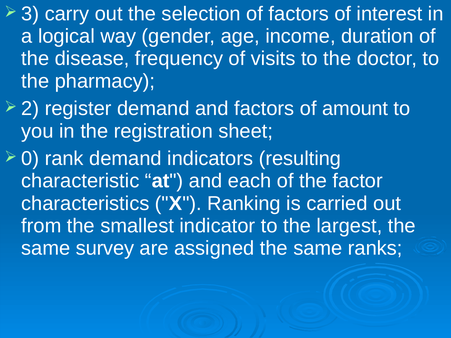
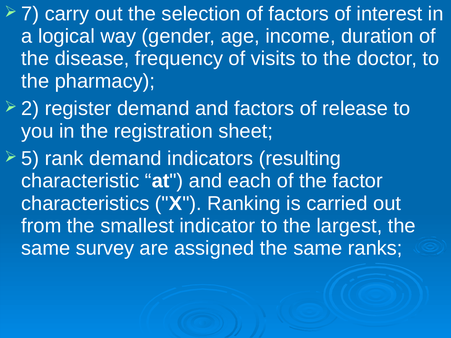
3: 3 -> 7 (30, 14)
amount: amount -> release (355, 109)
0: 0 -> 5 (30, 159)
